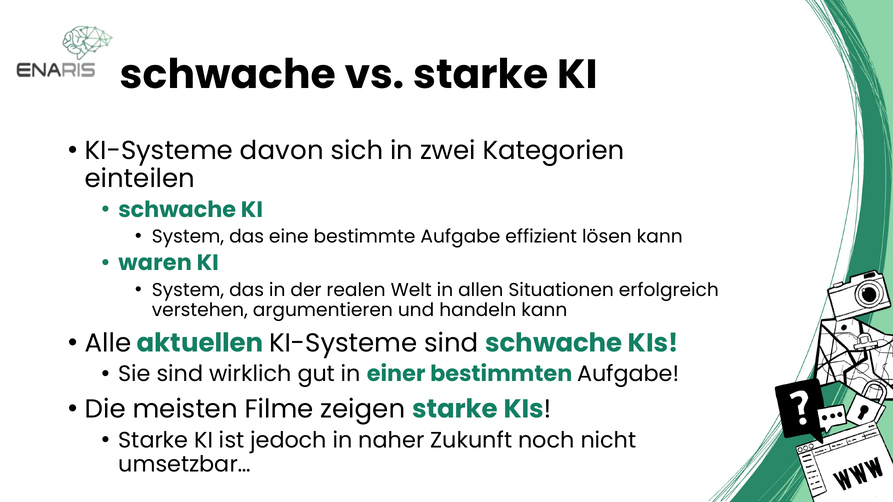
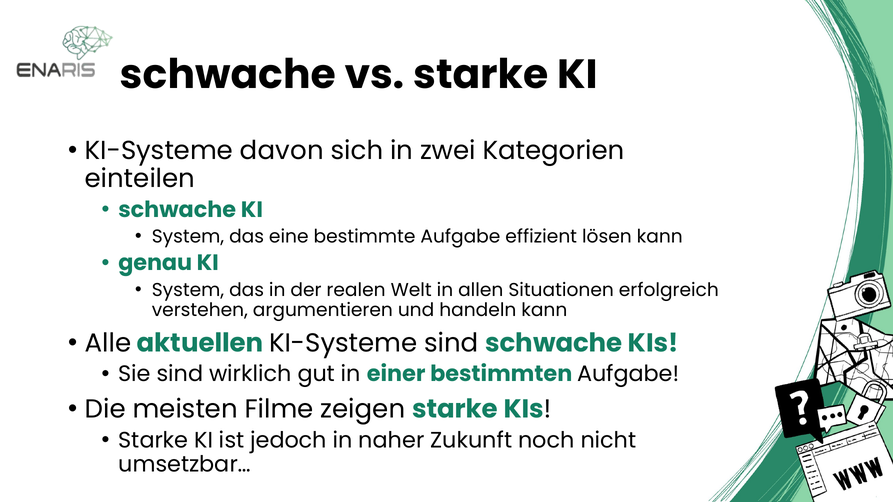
waren: waren -> genau (155, 263)
